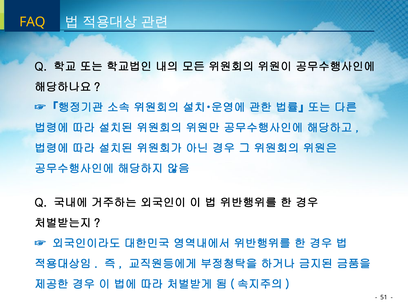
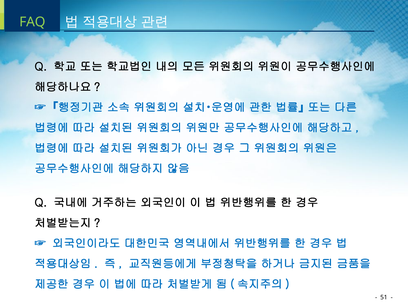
FAQ colour: yellow -> light green (32, 22)
